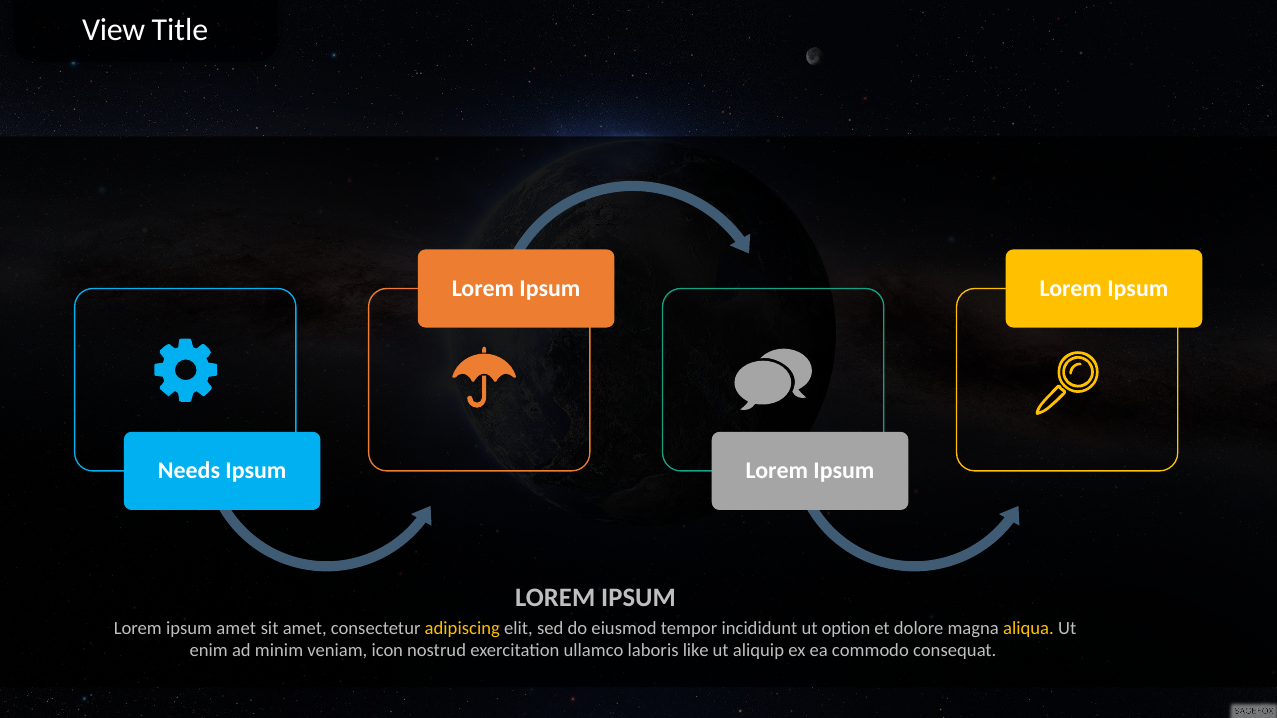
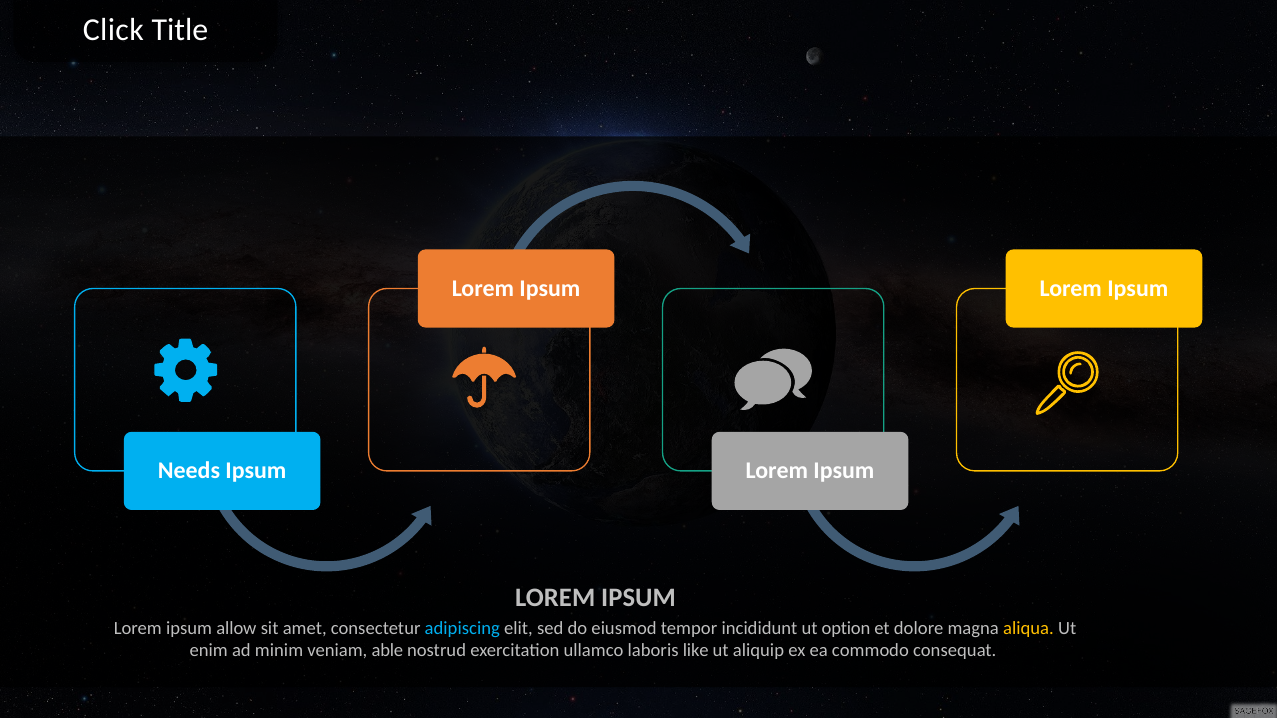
View: View -> Click (113, 30)
ipsum amet: amet -> allow (236, 628)
adipiscing colour: yellow -> light blue (462, 628)
icon: icon -> able (387, 651)
